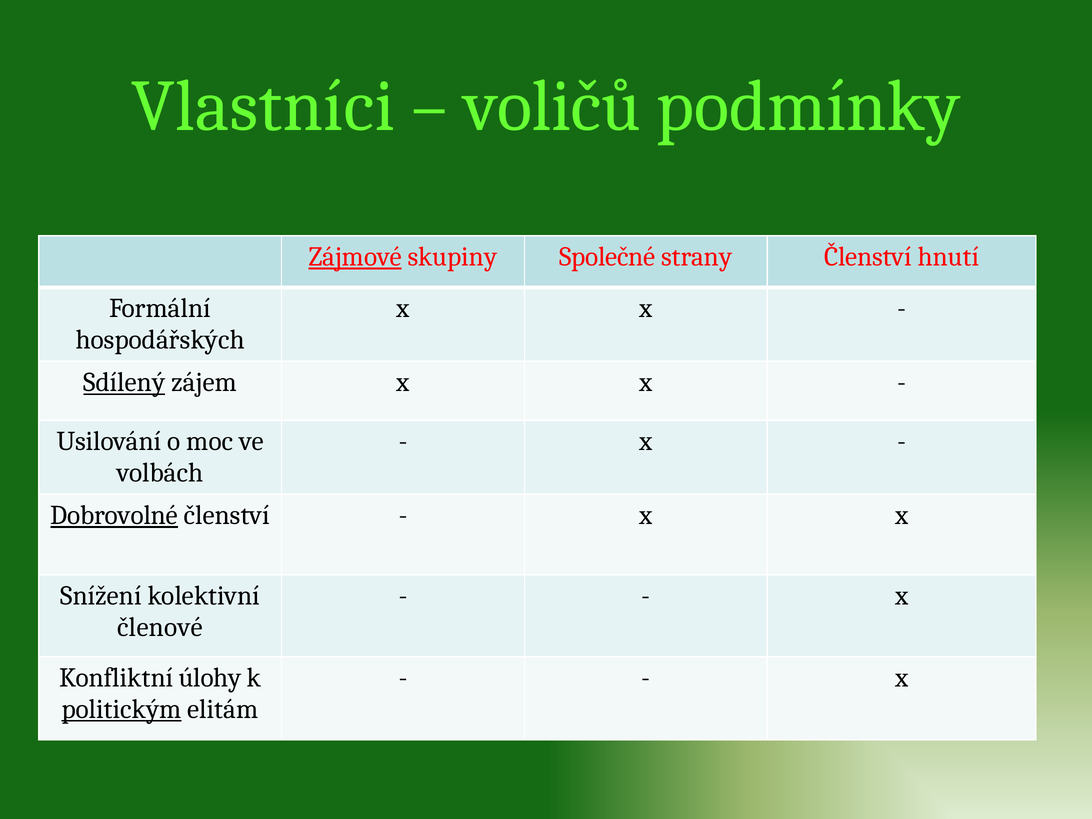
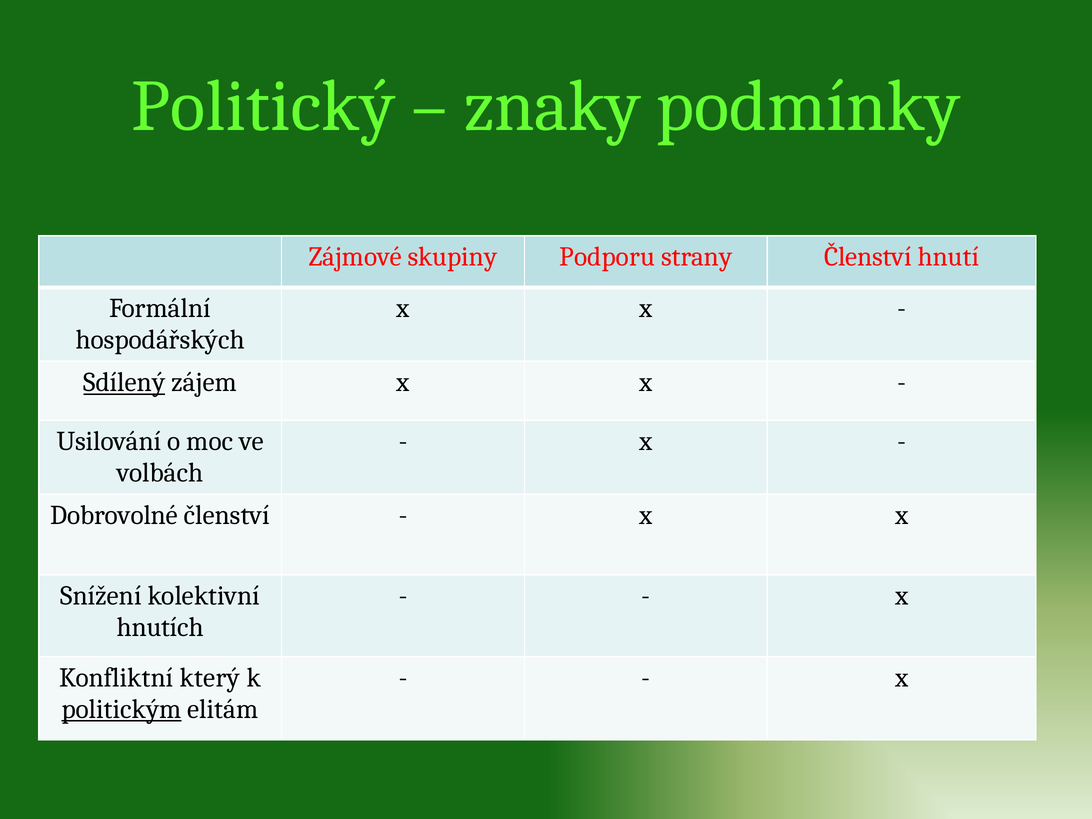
Vlastníci: Vlastníci -> Politický (263, 106)
voličů: voličů -> znaky (552, 106)
Zájmové underline: present -> none (355, 257)
Společné: Společné -> Podporu (607, 257)
Dobrovolné underline: present -> none (114, 515)
členové: členové -> hnutích (160, 627)
úlohy: úlohy -> který (210, 678)
